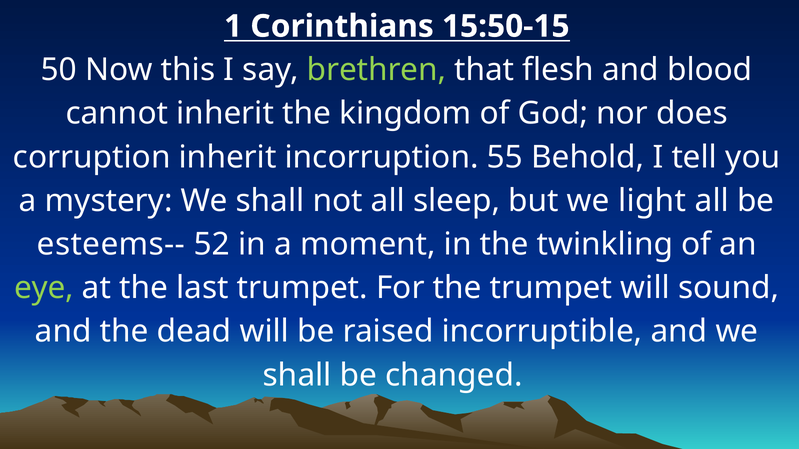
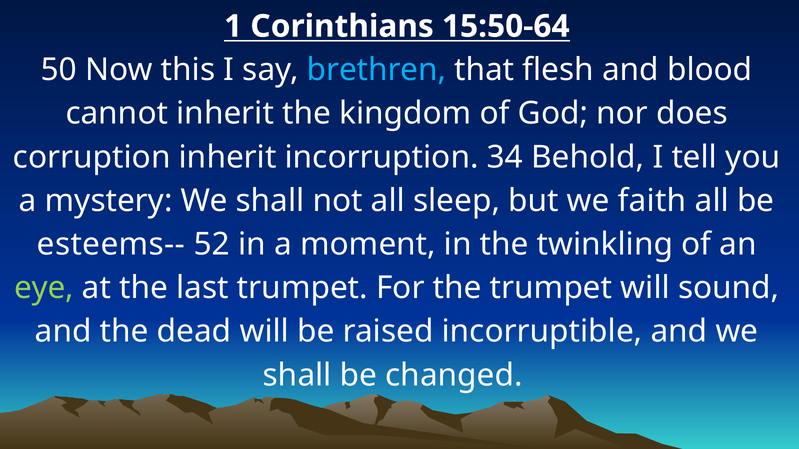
15:50-15: 15:50-15 -> 15:50-64 (506, 26)
brethren colour: light green -> light blue (376, 70)
55: 55 -> 34 (505, 157)
light: light -> faith (652, 201)
